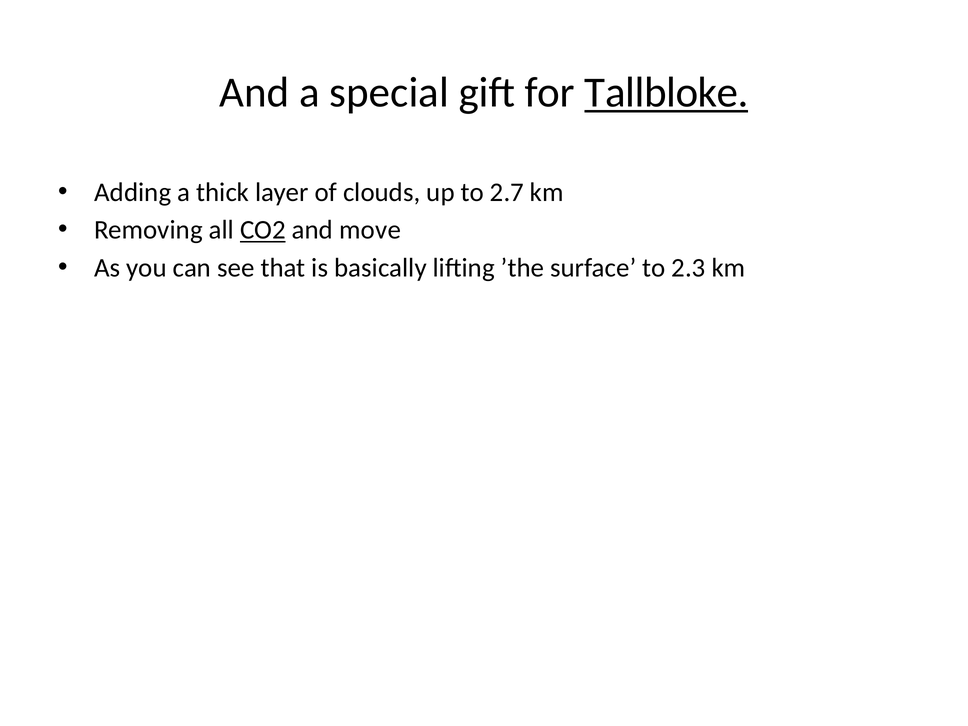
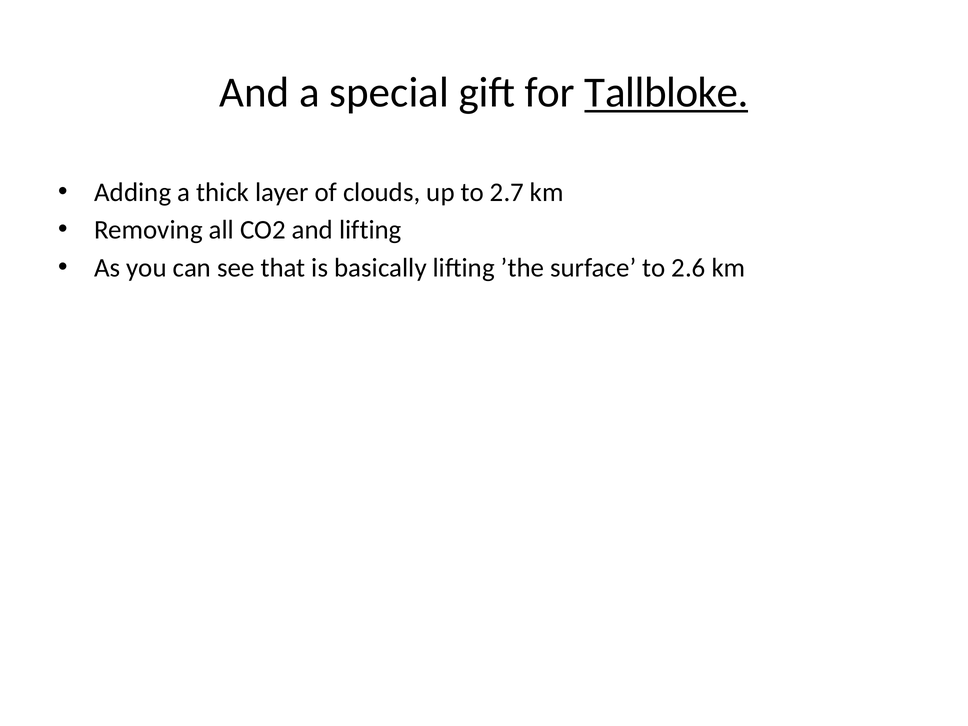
CO2 underline: present -> none (263, 230)
and move: move -> lifting (370, 230)
2.3: 2.3 -> 2.6 (688, 268)
